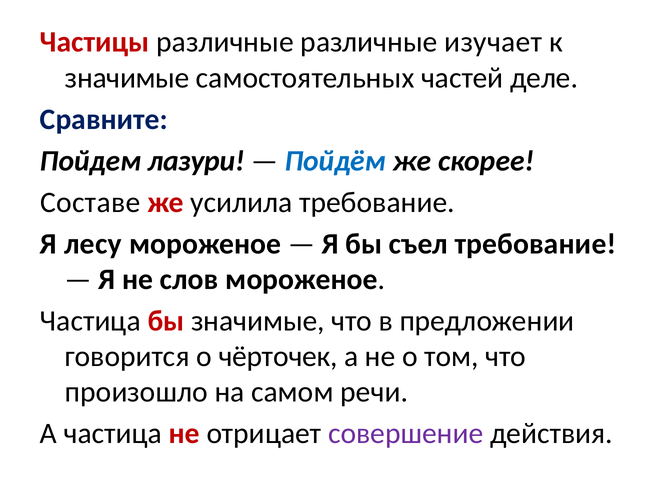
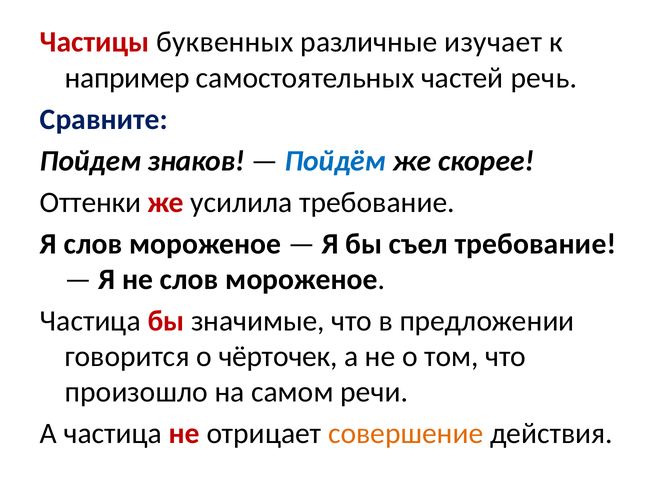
Частицы различные: различные -> буквенных (225, 42)
значимые: значимые -> например (127, 78)
деле: деле -> речь (544, 78)
лазури: лазури -> знаков (196, 161)
Составе: Составе -> Оттенки (90, 202)
Я лесу: лесу -> слов (93, 244)
совершение colour: purple -> orange (406, 433)
